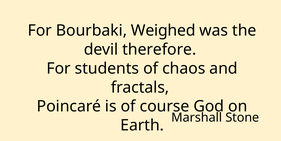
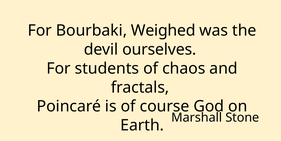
therefore: therefore -> ourselves (159, 49)
